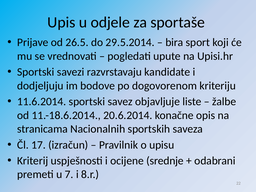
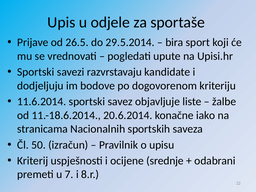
opis: opis -> iako (206, 115)
17: 17 -> 50 (38, 145)
